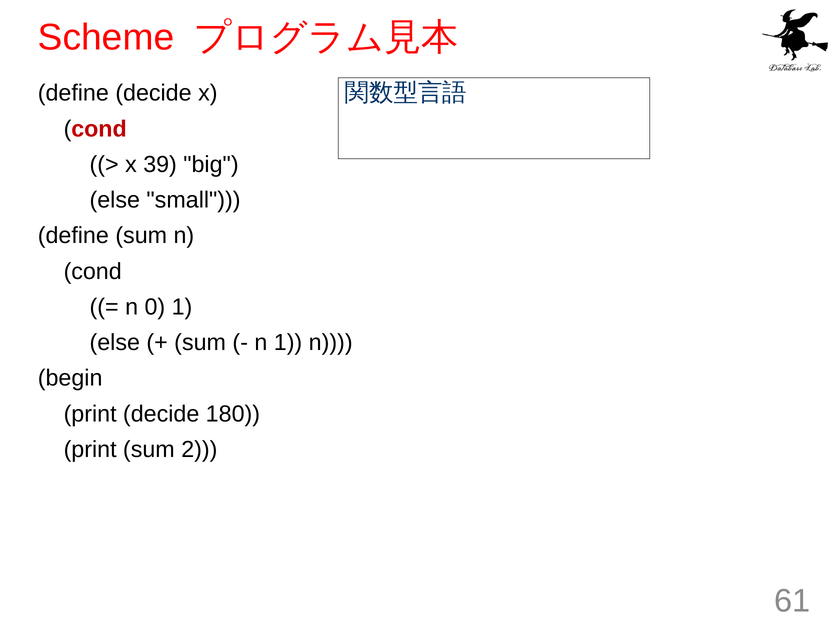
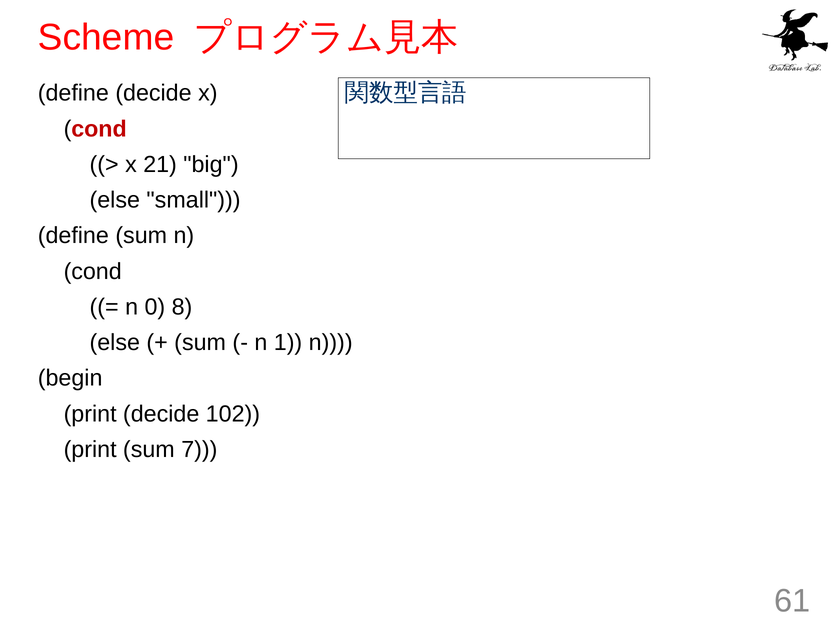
39: 39 -> 21 (160, 164)
0 1: 1 -> 8 (182, 307)
180: 180 -> 102 (233, 414)
2: 2 -> 7 (199, 449)
